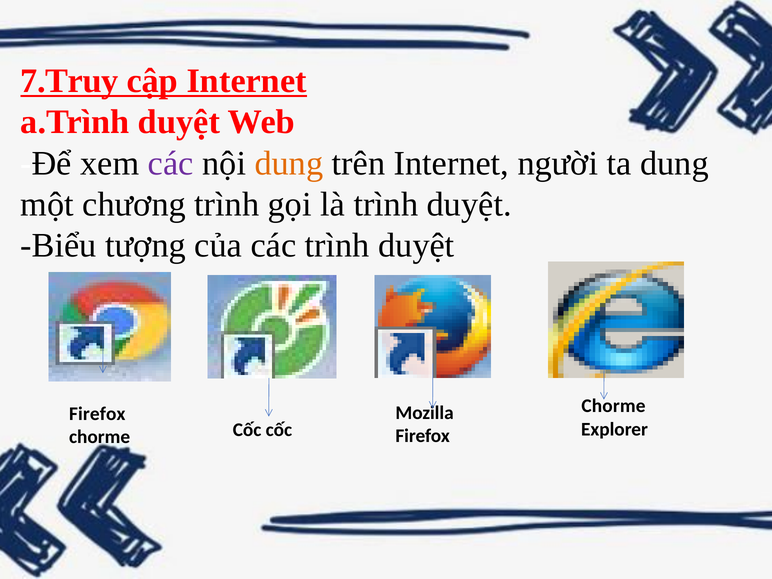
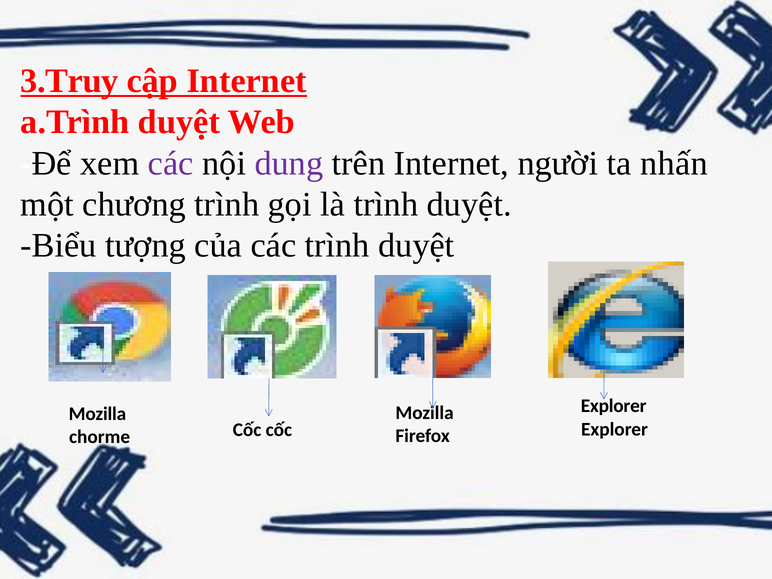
7.Truy: 7.Truy -> 3.Truy (69, 81)
dung colour: orange -> purple (289, 163)
ta dung: dung -> nhấn (674, 163)
Chorme: Chorme -> Explorer (614, 406)
Firefox: Firefox -> Mozilla (97, 414)
